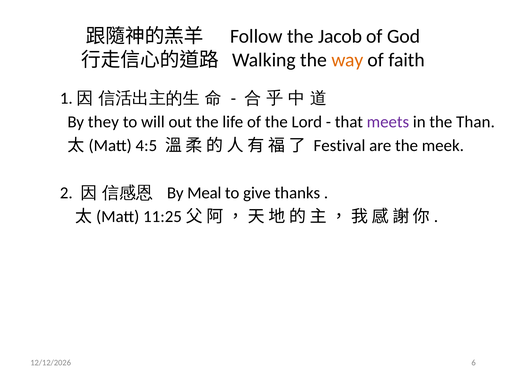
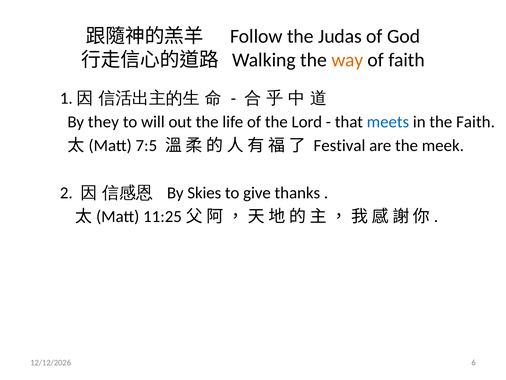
Jacob: Jacob -> Judas (340, 36)
meets colour: purple -> blue (388, 122)
the Than: Than -> Faith (476, 122)
4:5: 4:5 -> 7:5 (146, 145)
Meal: Meal -> Skies (204, 193)
